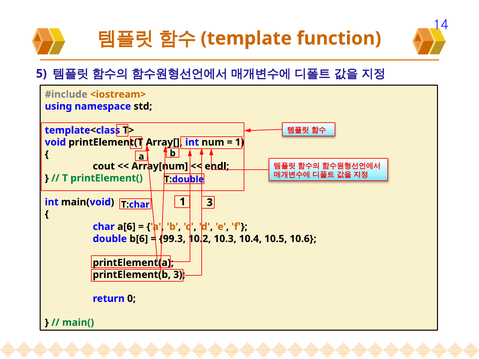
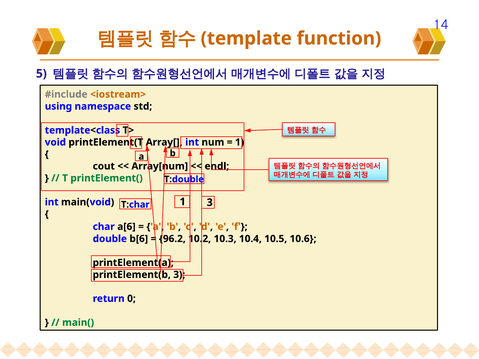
99.3: 99.3 -> 96.2 (172, 239)
